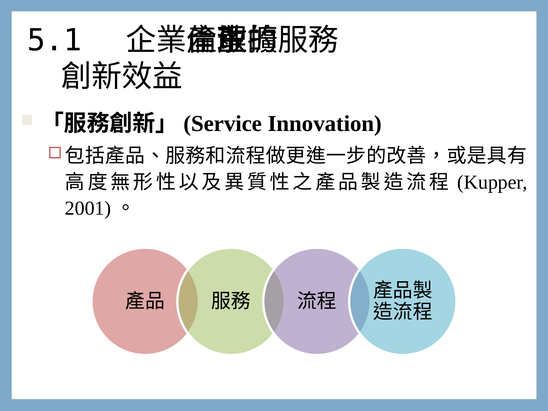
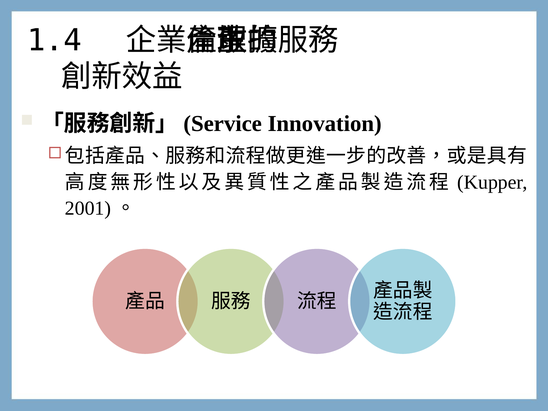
5.1: 5.1 -> 1.4 (54, 40)
